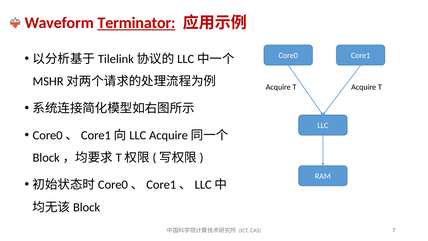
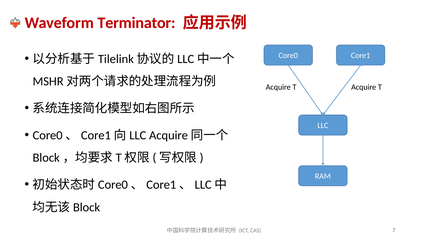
Terminator underline: present -> none (136, 23)
